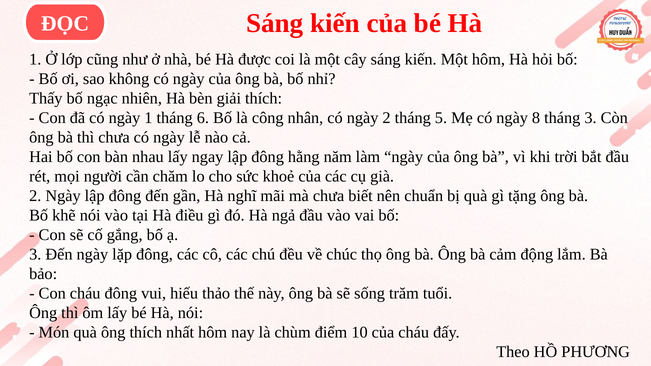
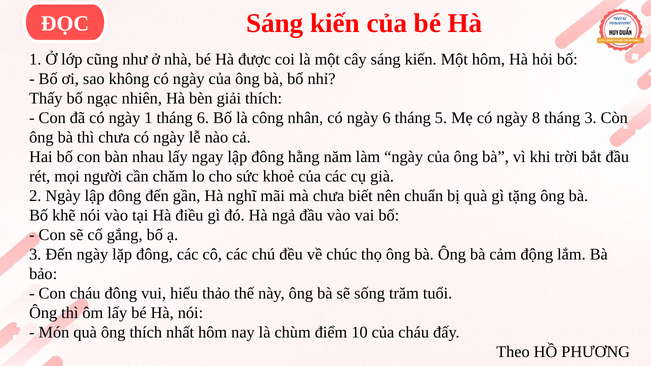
ngày 2: 2 -> 6 (387, 118)
